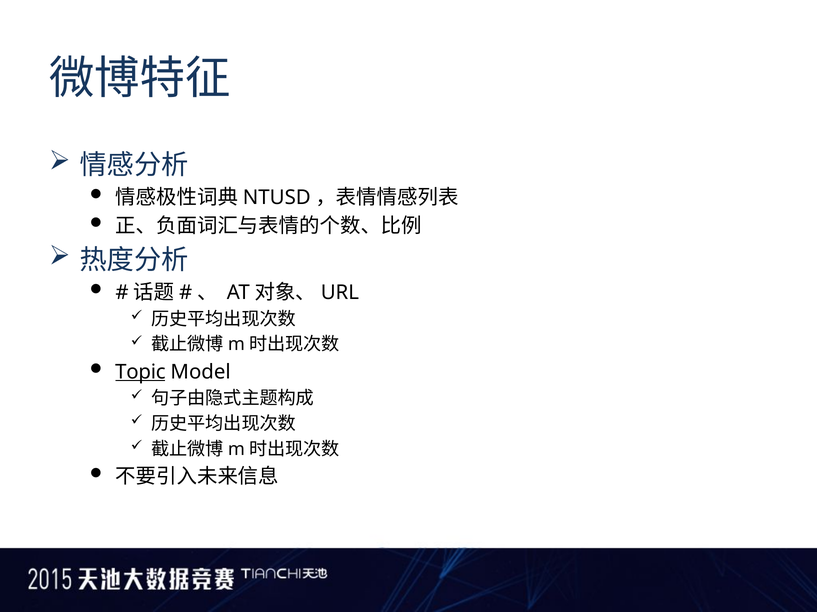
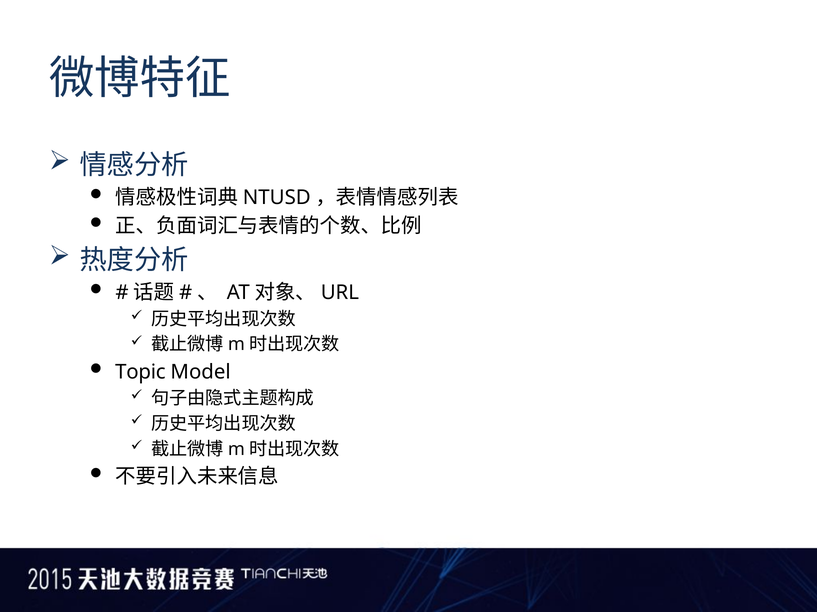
Topic underline: present -> none (140, 372)
